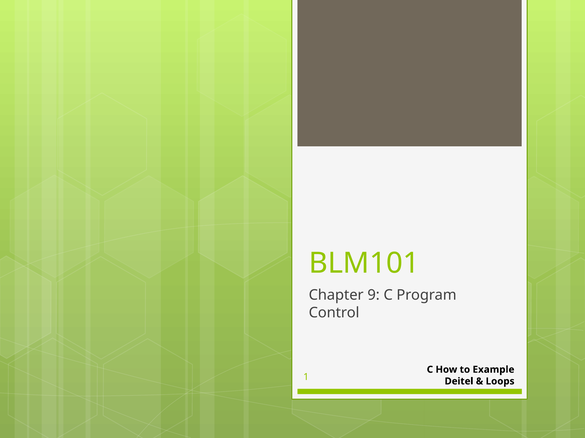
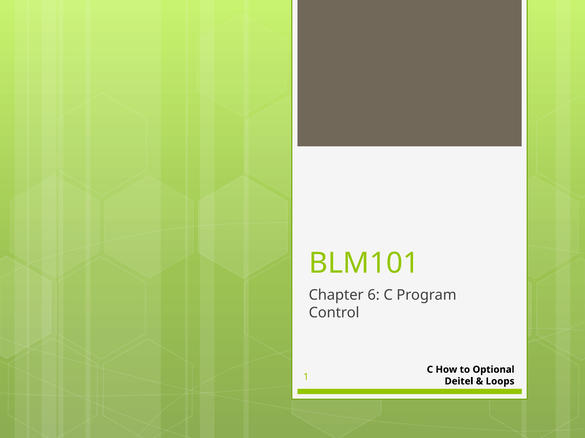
9: 9 -> 6 (374, 296)
Example: Example -> Optional (494, 370)
